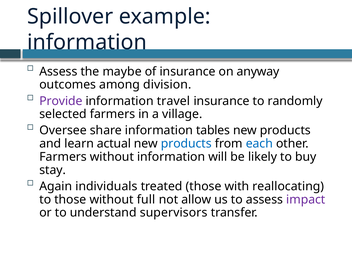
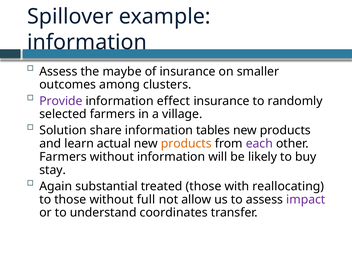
anyway: anyway -> smaller (258, 72)
division: division -> clusters (167, 85)
travel: travel -> effect (174, 101)
Oversee: Oversee -> Solution (63, 130)
products colour: blue -> orange (186, 144)
each colour: blue -> purple (259, 144)
individuals: individuals -> substantial (107, 186)
supervisors: supervisors -> coordinates (174, 213)
